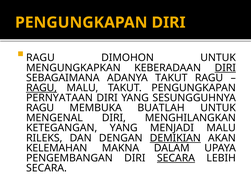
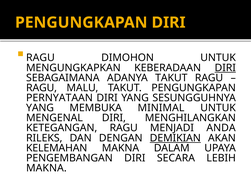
RAGU underline: present -> none (42, 88)
RAGU: RAGU -> YANG (40, 108)
BUATLAH: BUATLAH -> MINIMAL (161, 108)
KETEGANGAN YANG: YANG -> RAGU (124, 128)
MENJADI MALU: MALU -> ANDA (221, 128)
SECARA underline: present -> none (176, 158)
SECARA: SECARA -> MAKNA (46, 168)
